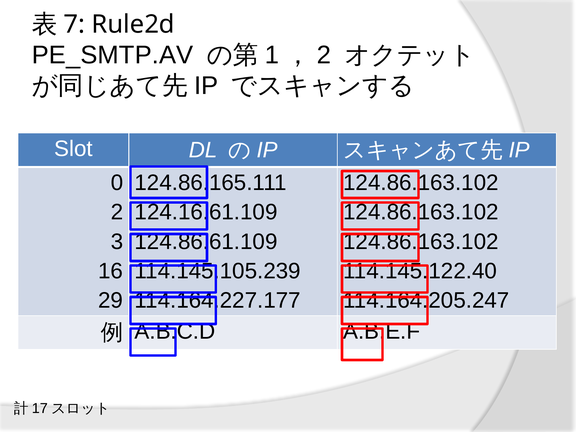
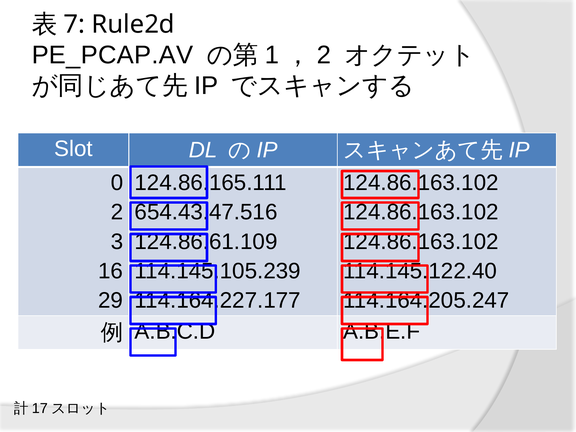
PE_SMTP.AV: PE_SMTP.AV -> PE_PCAP.AV (112, 55)
124.16.61.109: 124.16.61.109 -> 654.43.47.516 (206, 212)
